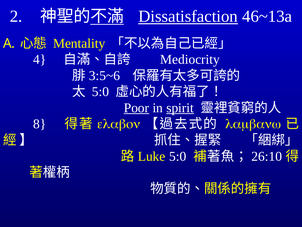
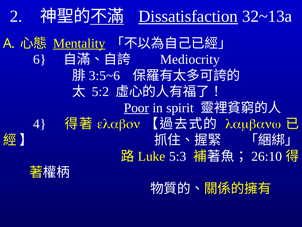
46~13a: 46~13a -> 32~13a (267, 16)
Mentality underline: none -> present (79, 43)
4: 4 -> 6 (40, 59)
5:0: 5:0 -> 5:2 (100, 92)
spirit underline: present -> none (180, 108)
8: 8 -> 4 (40, 124)
5:0: 5:0 -> 5:3 (178, 156)
